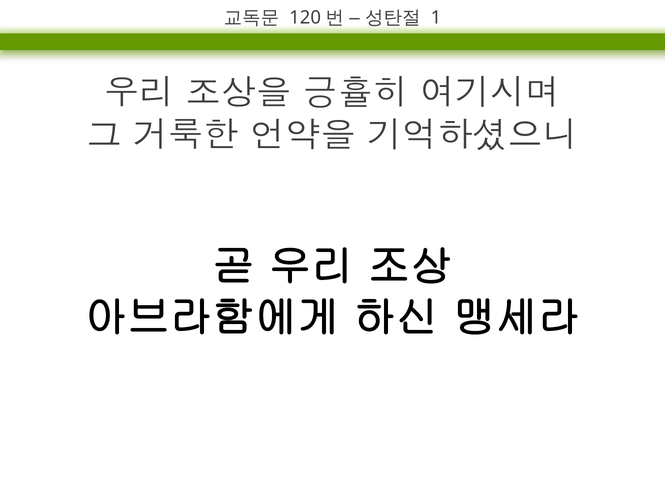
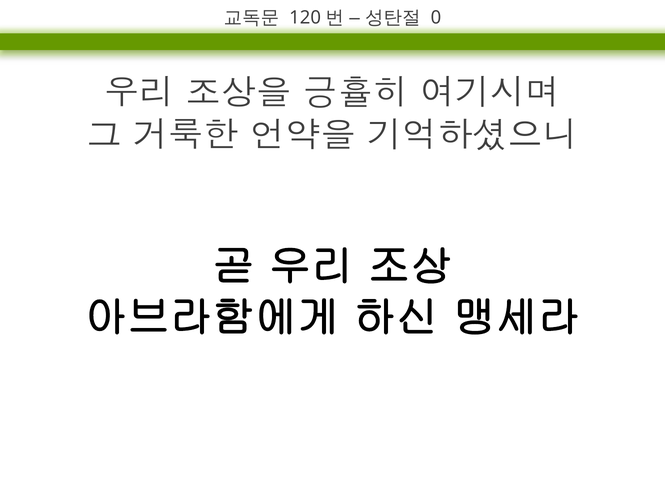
1: 1 -> 0 (436, 18)
